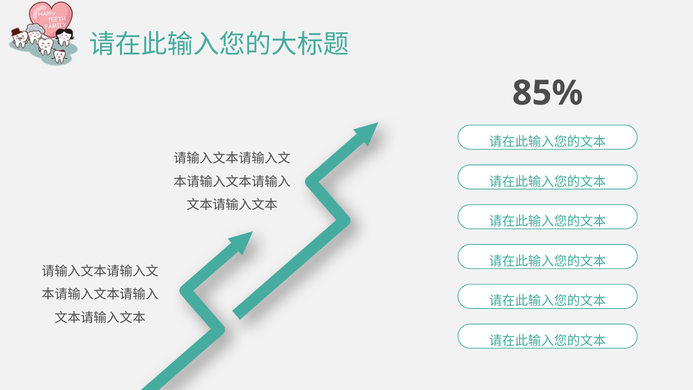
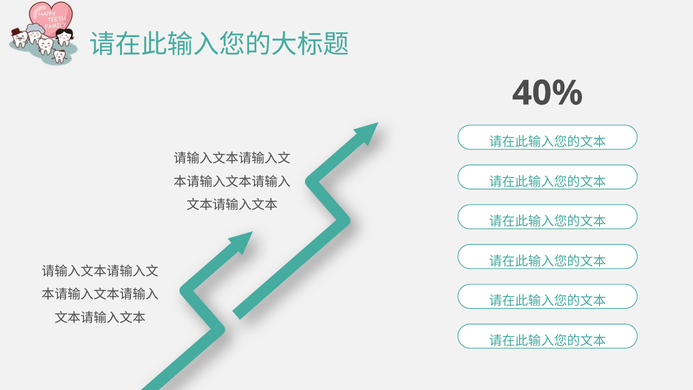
85%: 85% -> 40% (548, 93)
